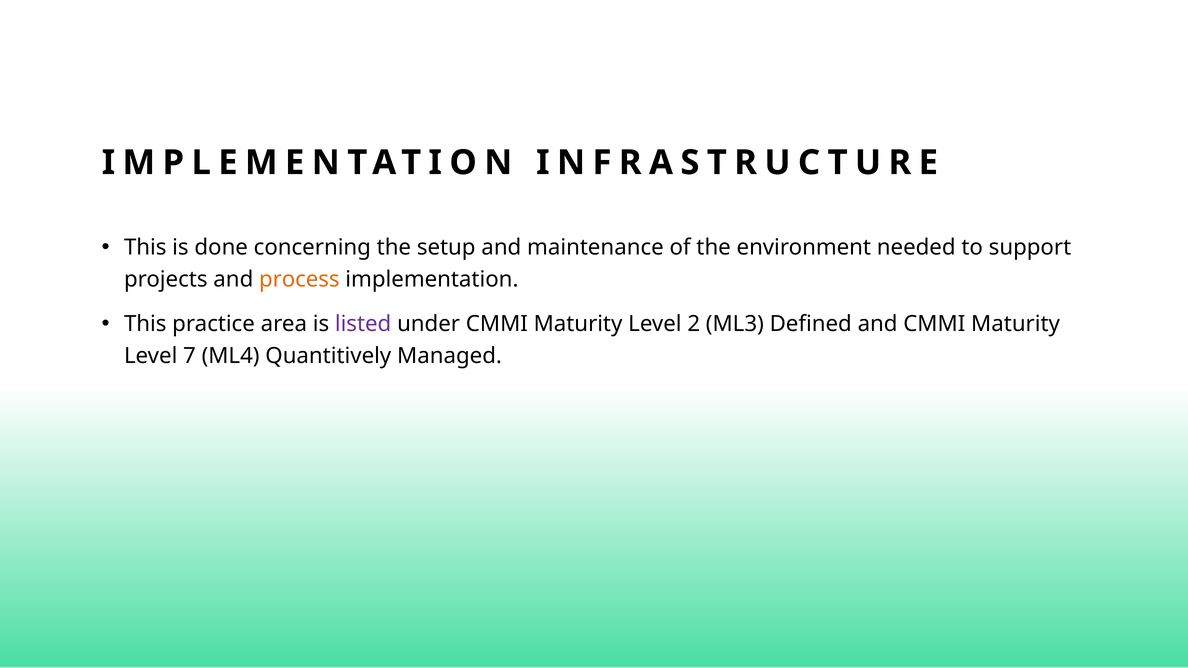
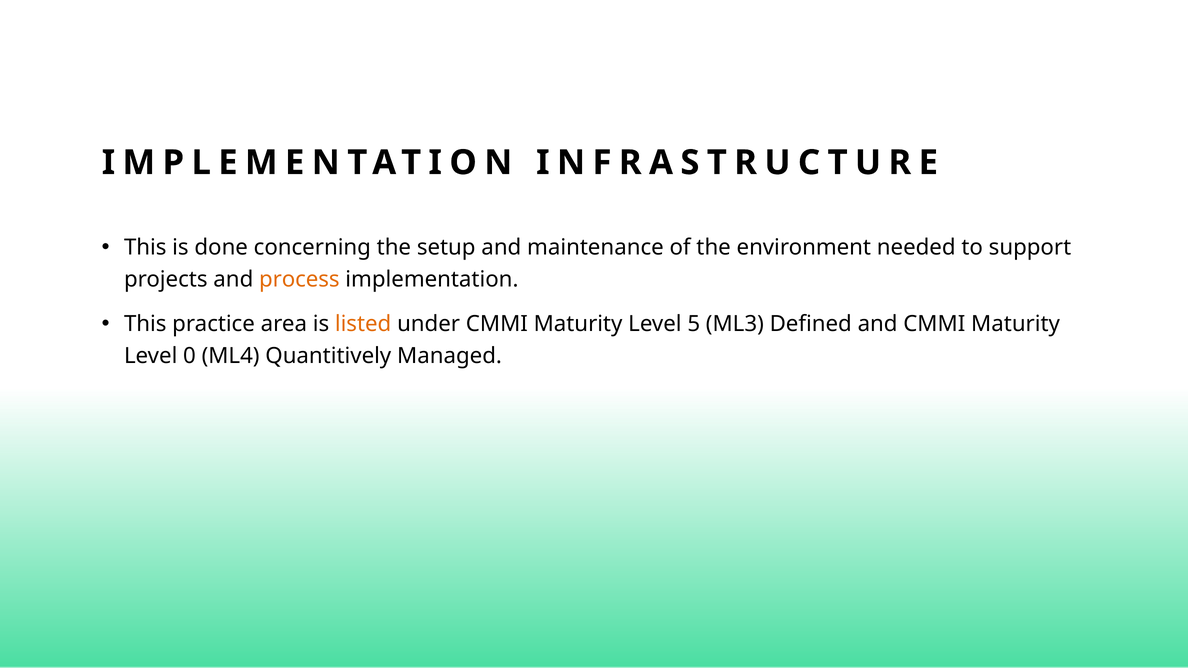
listed colour: purple -> orange (363, 324)
2: 2 -> 5 (694, 324)
7: 7 -> 0 (189, 356)
